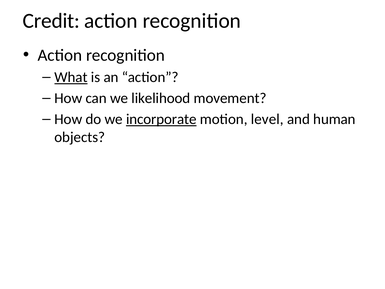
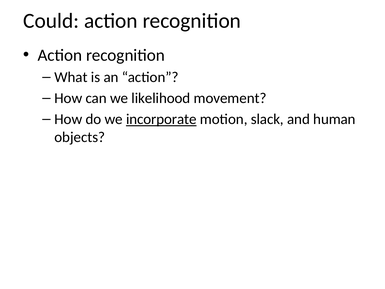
Credit: Credit -> Could (51, 21)
What underline: present -> none (71, 77)
level: level -> slack (267, 119)
